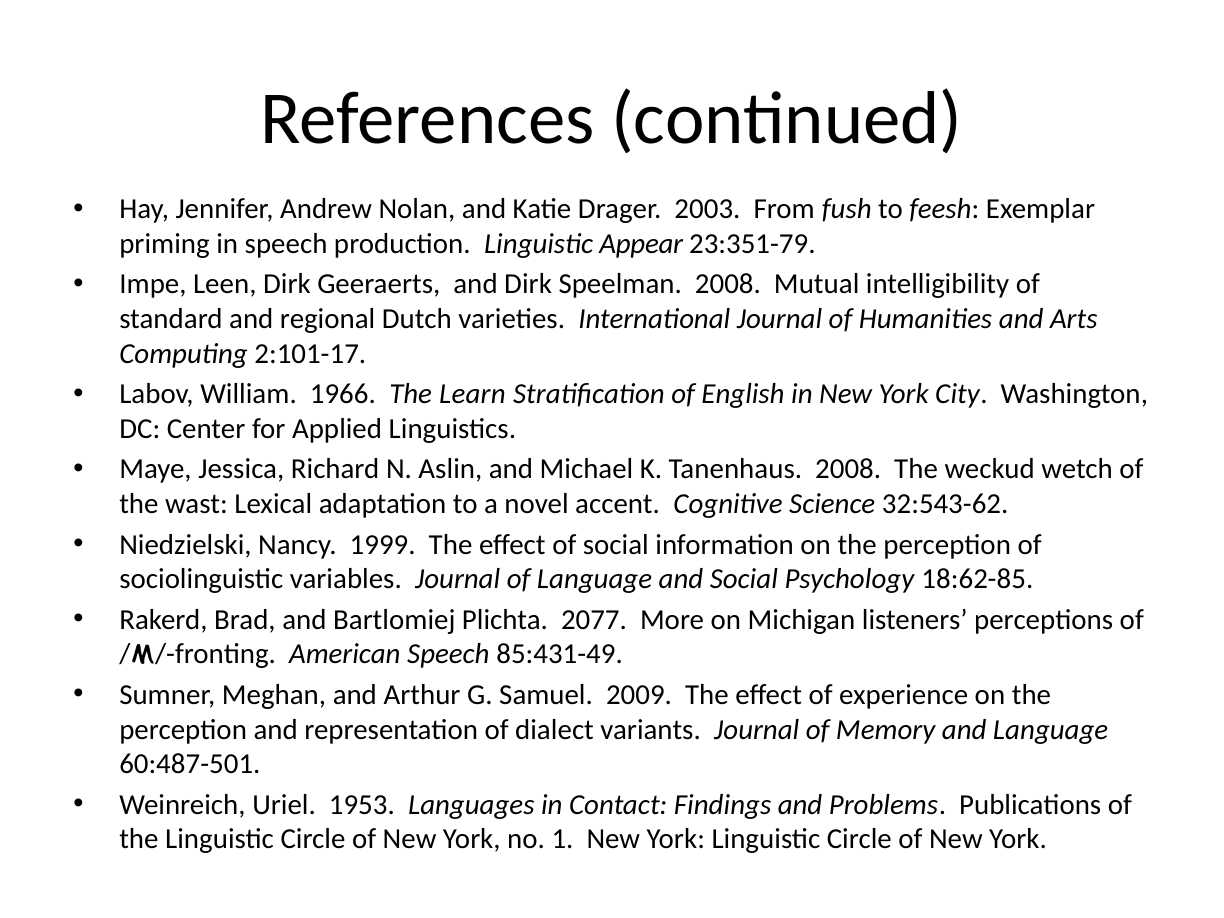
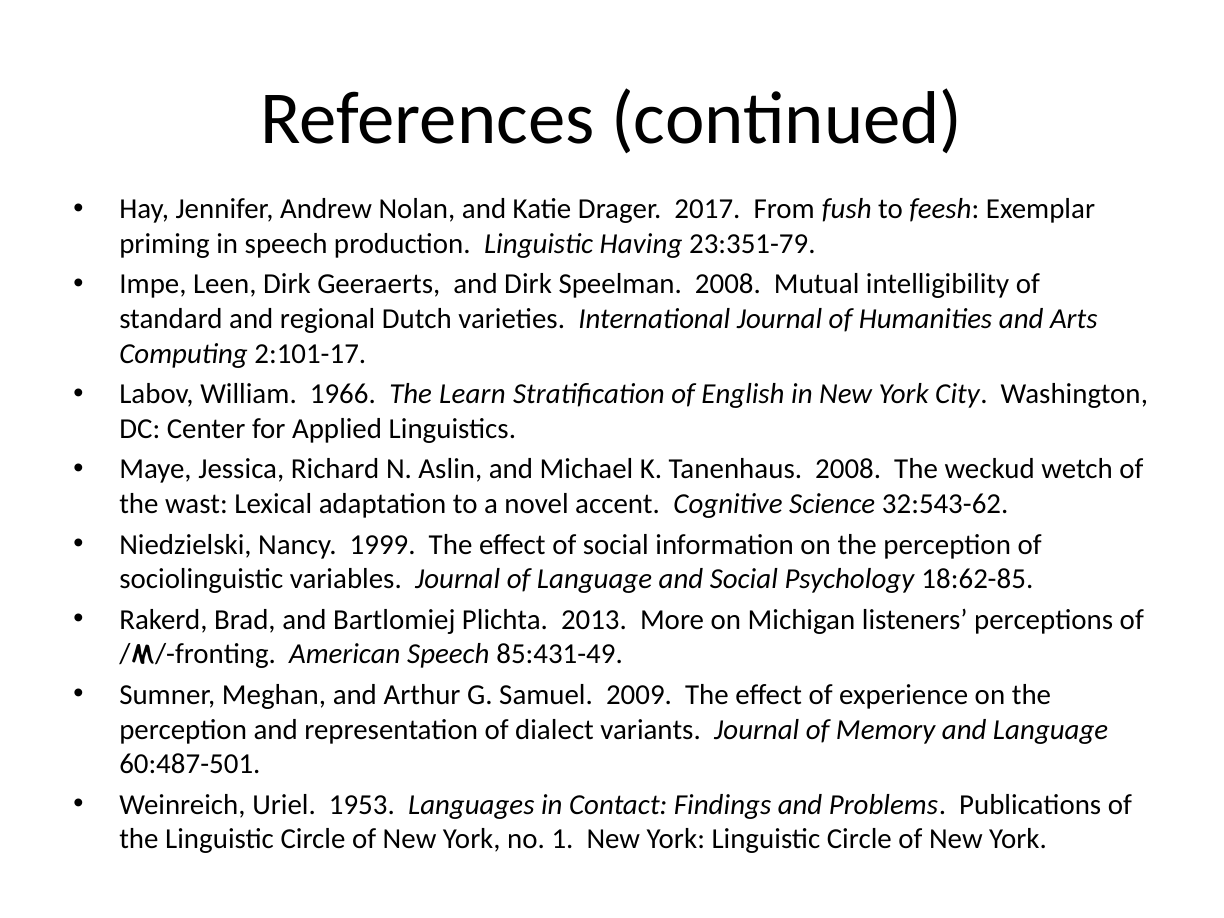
2003: 2003 -> 2017 (707, 209)
Appear: Appear -> Having (641, 244)
2077: 2077 -> 2013 (594, 620)
